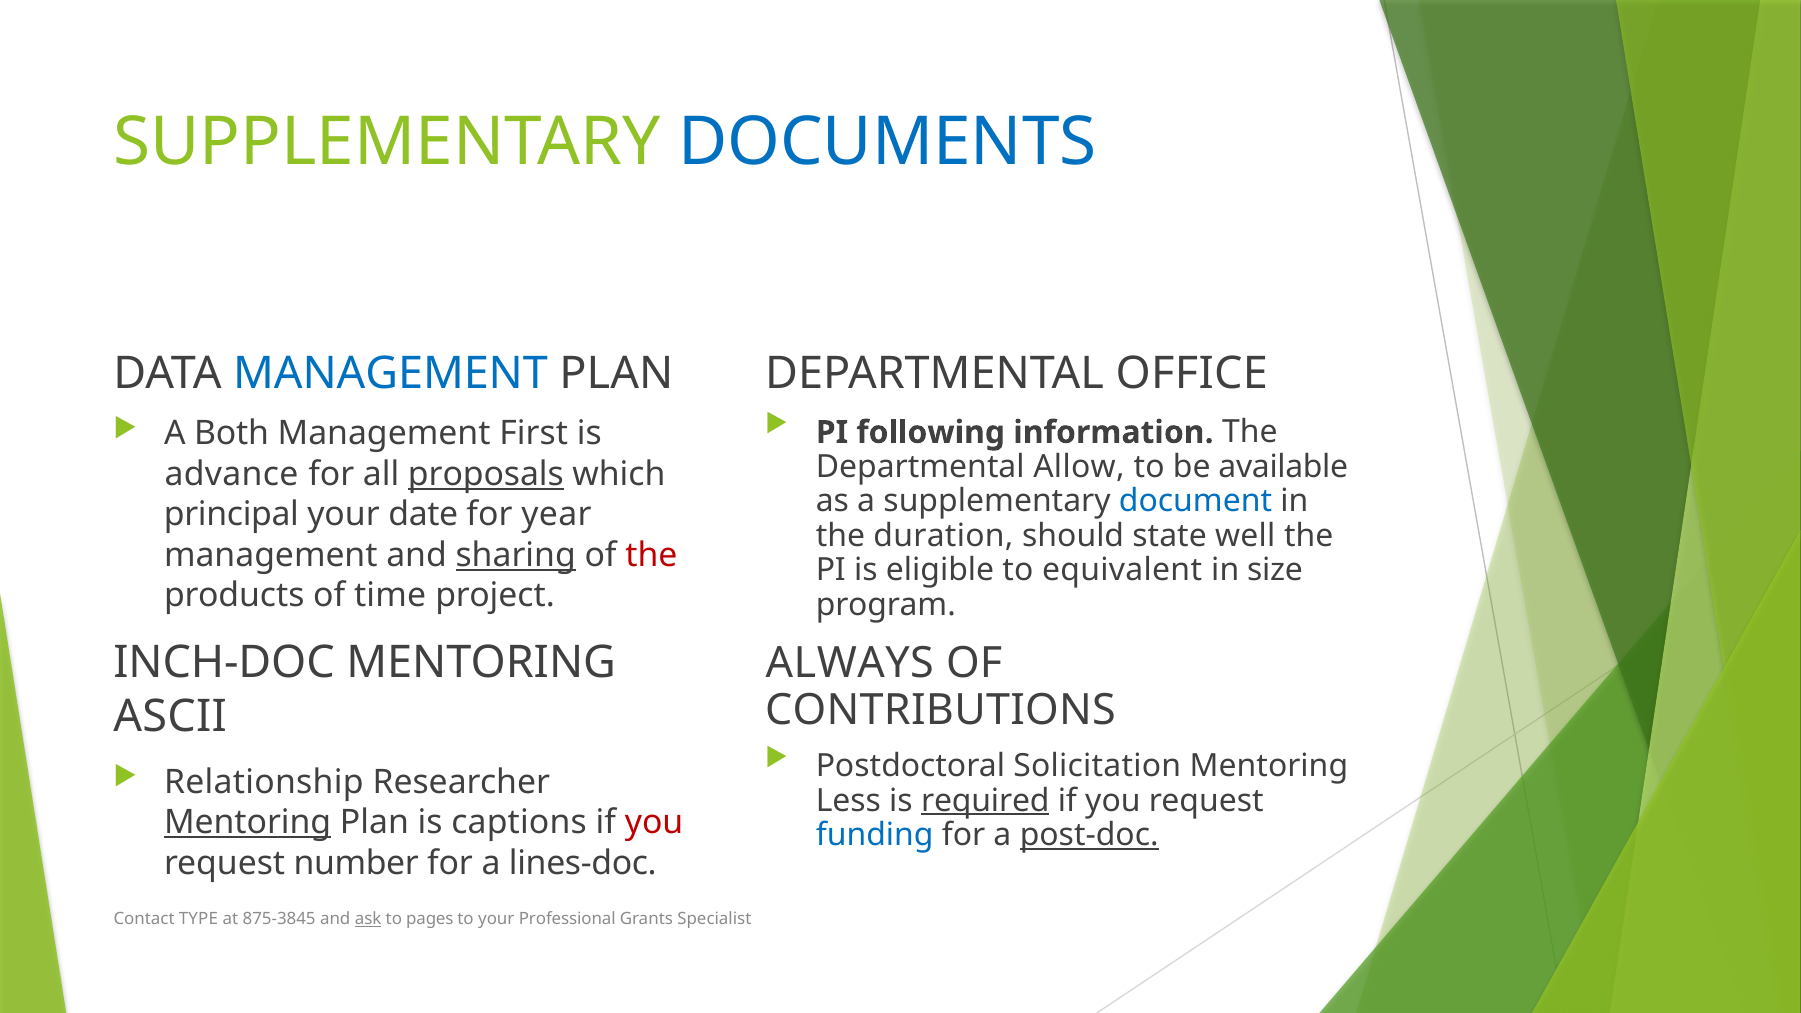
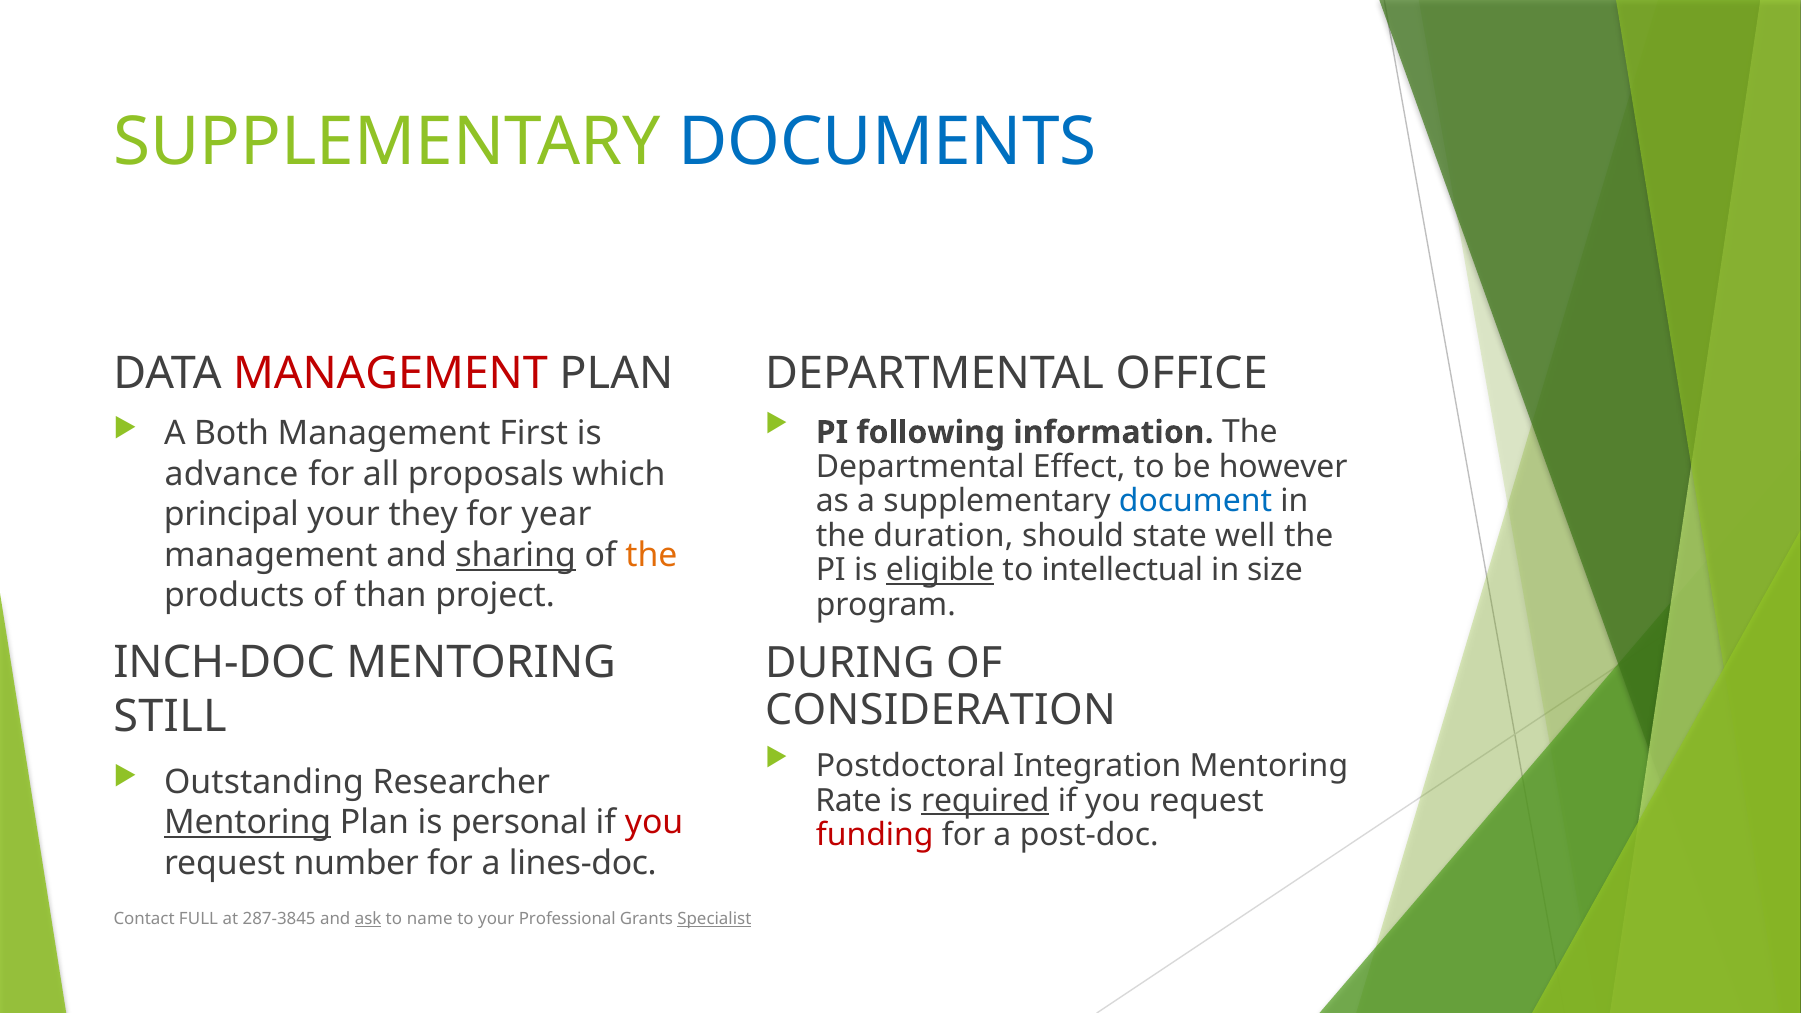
MANAGEMENT colour: blue -> red (391, 374)
Allow: Allow -> Effect (1079, 467)
available: available -> however (1283, 467)
proposals underline: present -> none (486, 474)
date: date -> they (423, 515)
the colour: red -> orange (651, 555)
eligible underline: none -> present (940, 570)
equivalent: equivalent -> intellectual (1122, 570)
time: time -> than (390, 596)
ALWAYS: ALWAYS -> DURING (850, 664)
CONTRIBUTIONS: CONTRIBUTIONS -> CONSIDERATION (941, 710)
ASCII: ASCII -> STILL (170, 717)
Solicitation: Solicitation -> Integration (1097, 766)
Relationship: Relationship -> Outstanding (264, 782)
Less: Less -> Rate (849, 801)
captions: captions -> personal (519, 822)
funding colour: blue -> red (875, 835)
post-doc underline: present -> none (1089, 835)
TYPE: TYPE -> FULL (199, 919)
875-3845: 875-3845 -> 287-3845 (279, 919)
pages: pages -> name (430, 919)
Specialist underline: none -> present (714, 919)
